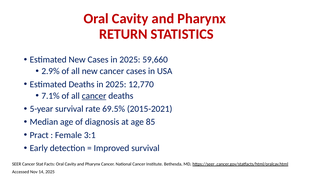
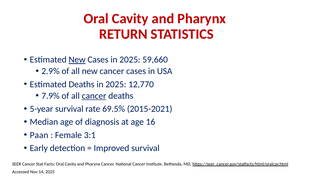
New underline: none -> present (77, 60)
7.1%: 7.1% -> 7.9% (50, 96)
85: 85 -> 16 (151, 122)
Pract: Pract -> Paan (39, 135)
